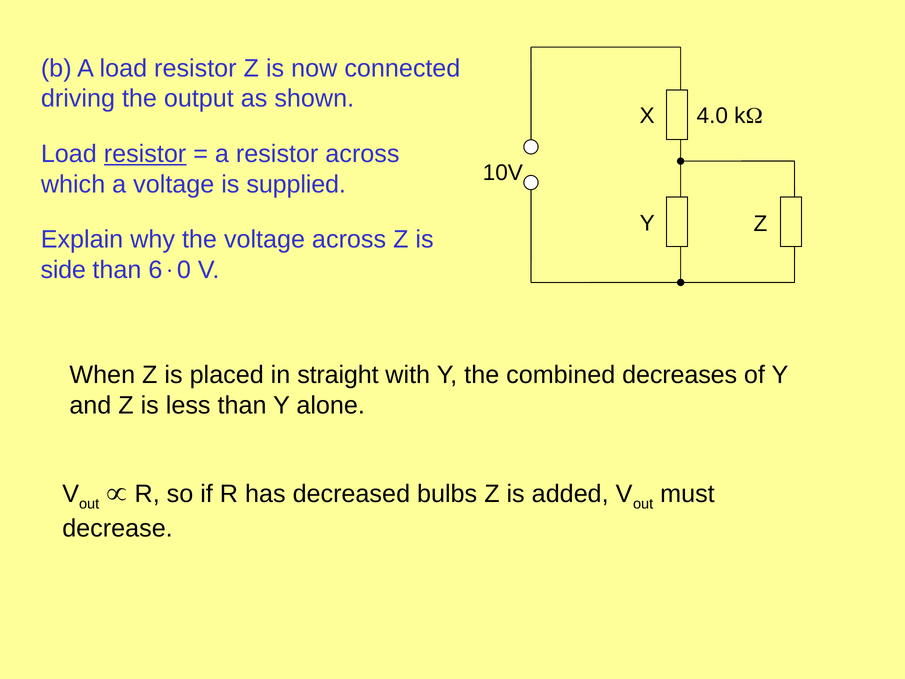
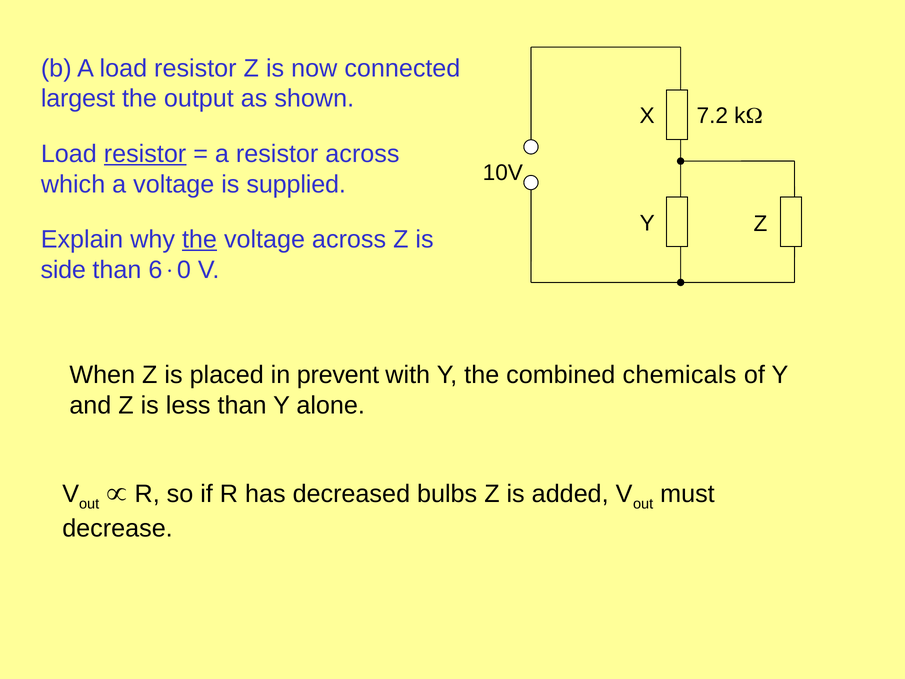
driving: driving -> largest (78, 99)
4.0: 4.0 -> 7.2 (712, 116)
the underline: none -> present (199, 240)
straight: straight -> prevent (338, 375)
decreases: decreases -> chemicals (679, 375)
